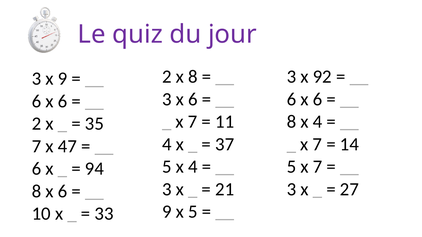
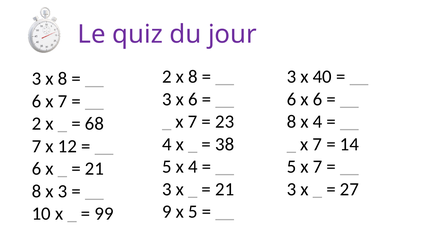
92: 92 -> 40 (322, 77)
3 x 9: 9 -> 8 (63, 79)
6: 6 -> 7 (63, 101)
11: 11 -> 23 (225, 122)
35: 35 -> 68 (94, 124)
37: 37 -> 38 (225, 144)
47: 47 -> 12 (67, 146)
94: 94 -> 21 (94, 169)
8 x 6: 6 -> 3 (63, 191)
33: 33 -> 99 (104, 214)
